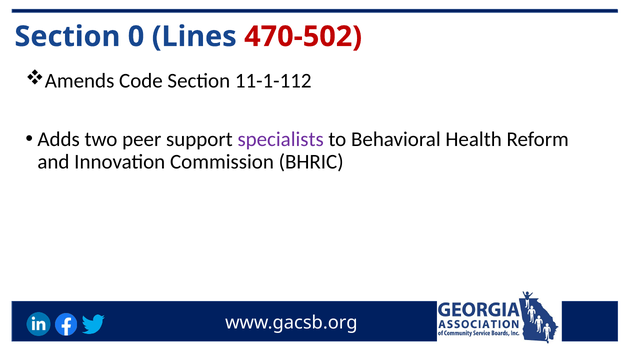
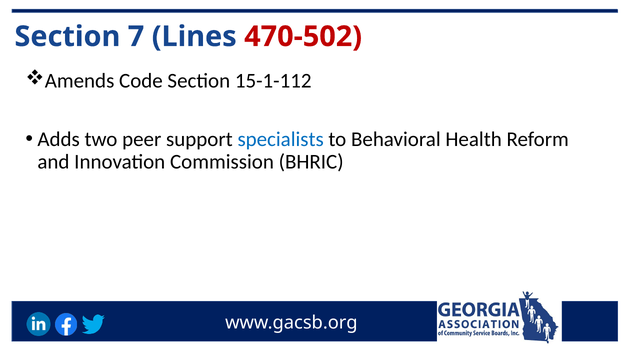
0: 0 -> 7 (136, 37)
11-1-112: 11-1-112 -> 15-1-112 (273, 81)
specialists colour: purple -> blue (281, 139)
